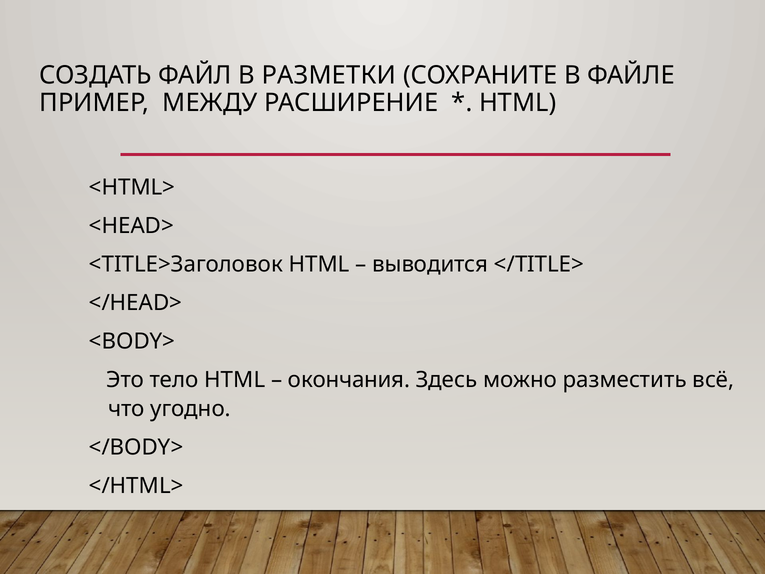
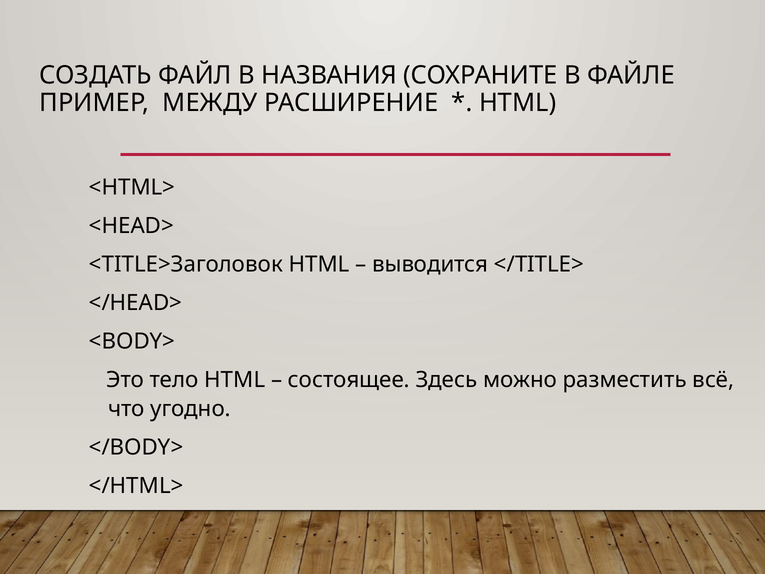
РАЗМЕТКИ: РАЗМЕТКИ -> НАЗВАНИЯ (329, 75)
окончания: окончания -> состоящее (349, 380)
